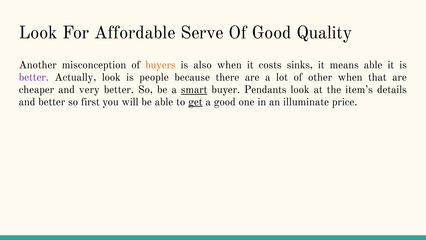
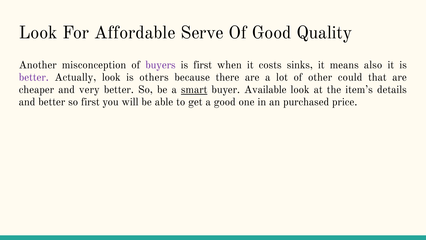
buyers colour: orange -> purple (160, 65)
is also: also -> first (203, 65)
means able: able -> also (373, 65)
people: people -> others (154, 77)
other when: when -> could (350, 77)
Pendants: Pendants -> Available (265, 90)
get underline: present -> none (195, 102)
illuminate: illuminate -> purchased (306, 102)
